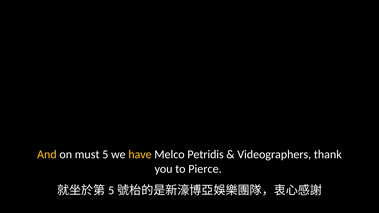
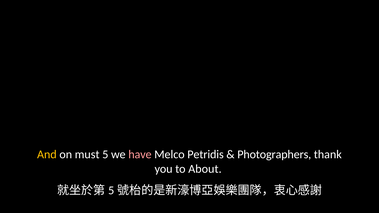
have colour: yellow -> pink (140, 155)
Videographers: Videographers -> Photographers (274, 155)
Pierce: Pierce -> About (205, 169)
